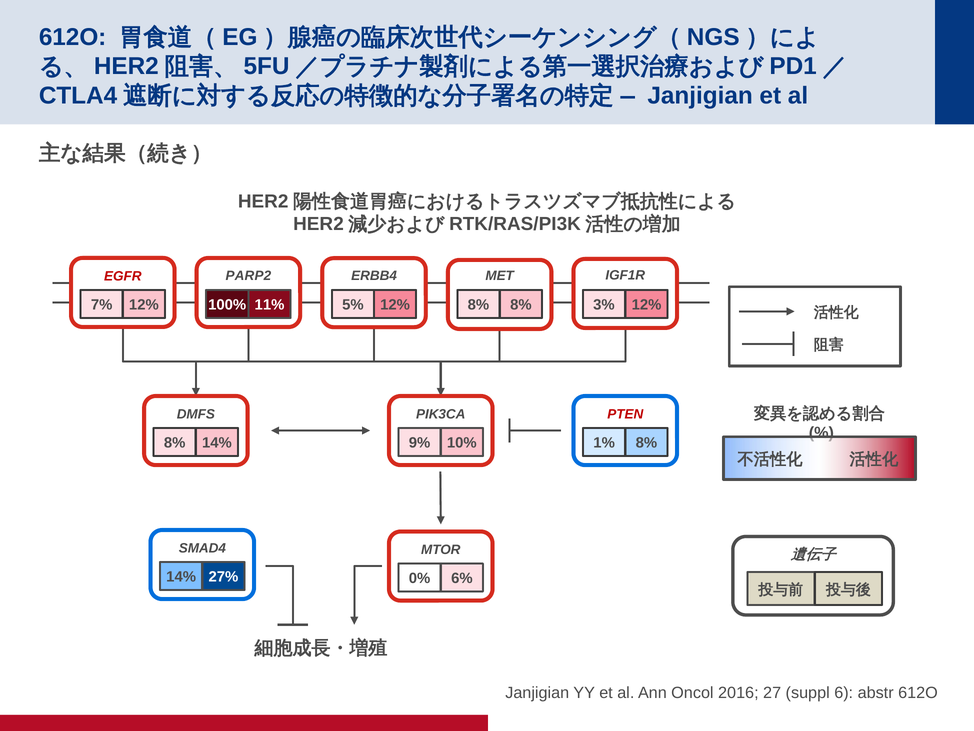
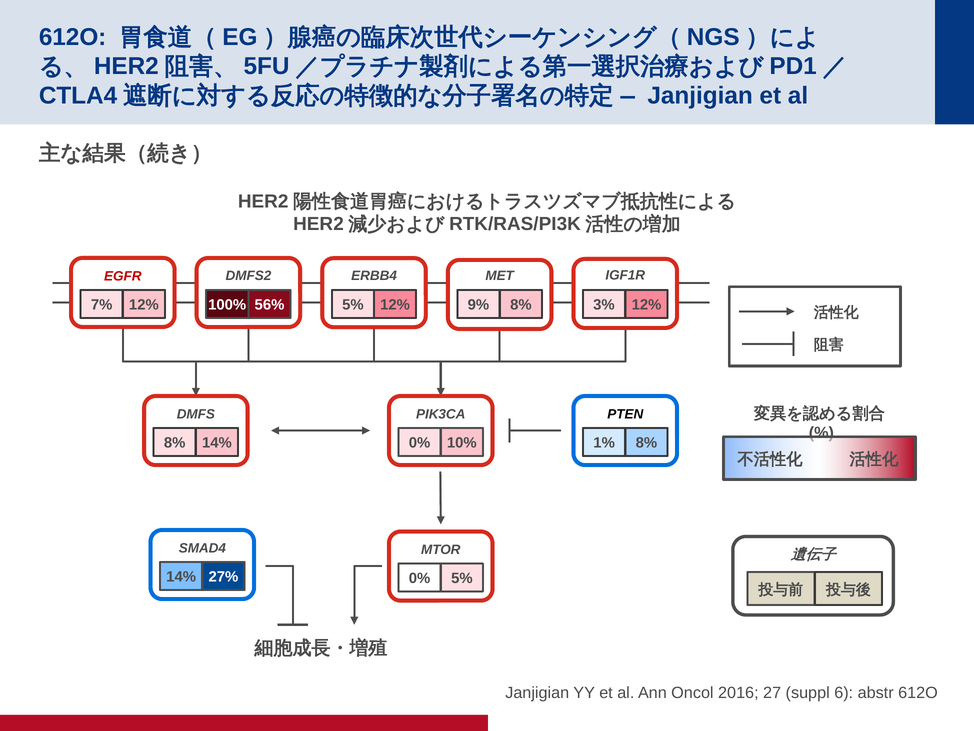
PARP2: PARP2 -> DMFS2 (248, 276)
11%: 11% -> 56% (270, 305)
8%: 8% -> 9% (478, 305)
PTEN colour: red -> black (625, 414)
9%: 9% -> 0% (420, 442)
0% 6%: 6% -> 5% (462, 578)
